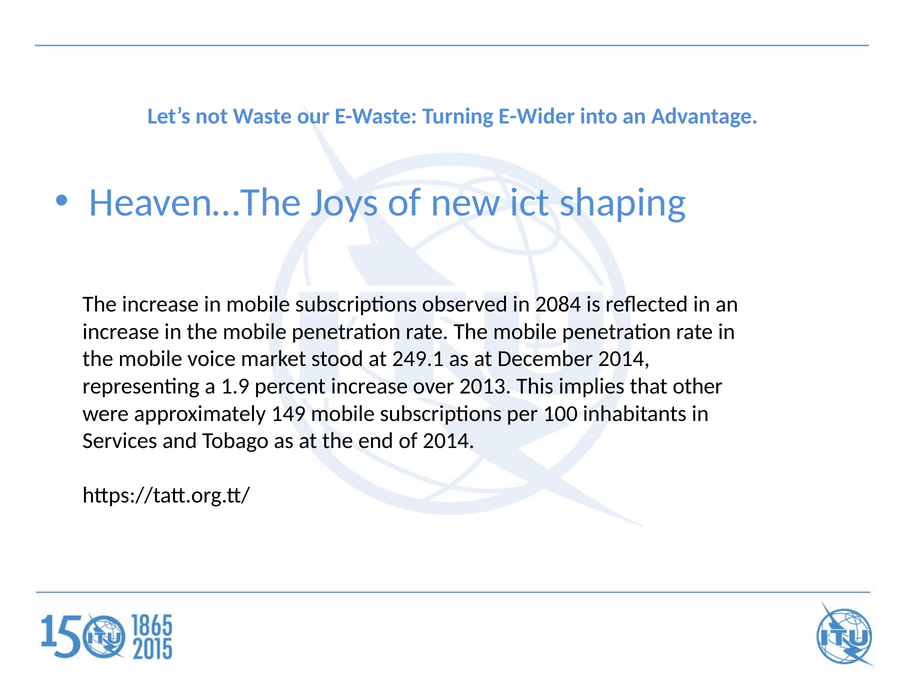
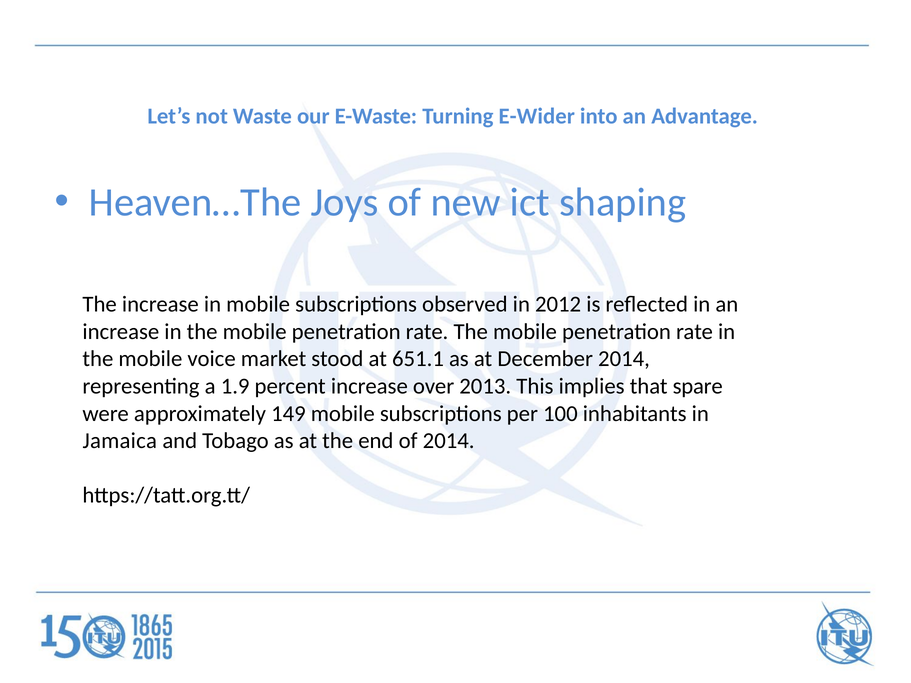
2084: 2084 -> 2012 (558, 304)
249.1: 249.1 -> 651.1 (418, 359)
other: other -> spare (698, 386)
Services: Services -> Jamaica (120, 441)
